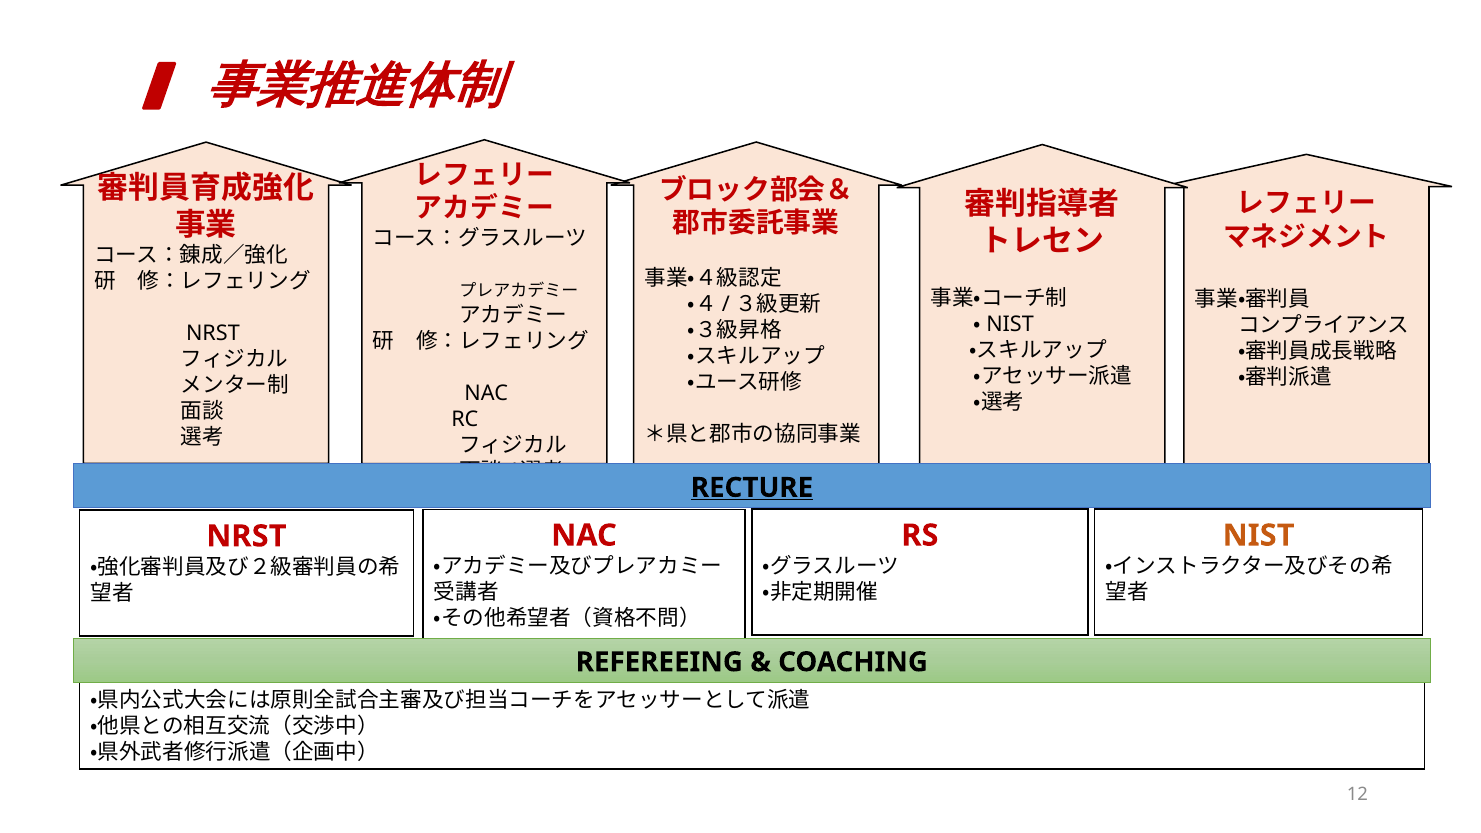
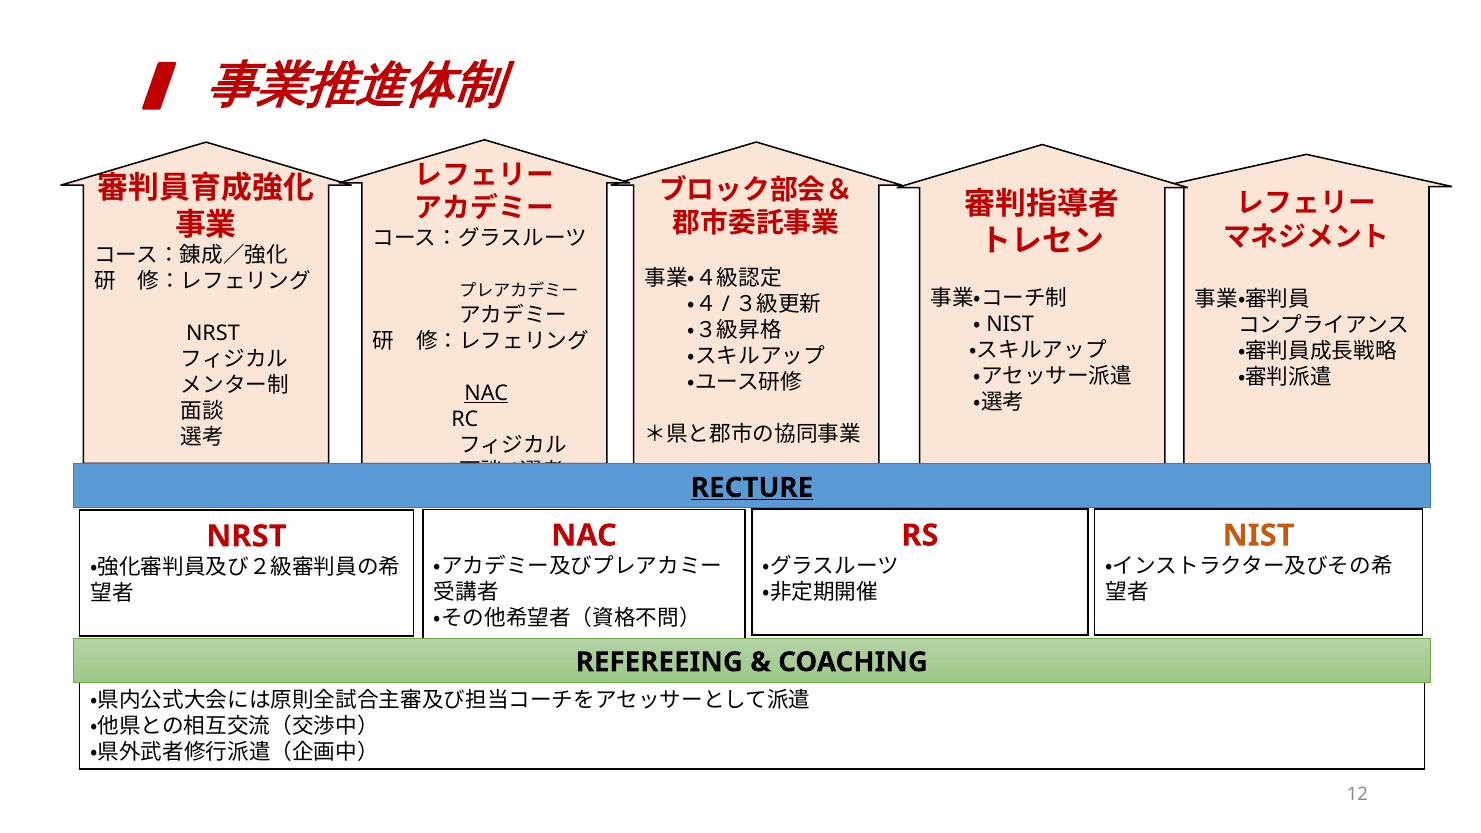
NAC underline: none -> present (486, 394)
